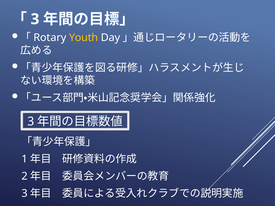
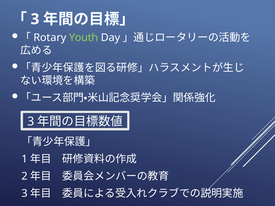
Youth colour: yellow -> light green (84, 38)
